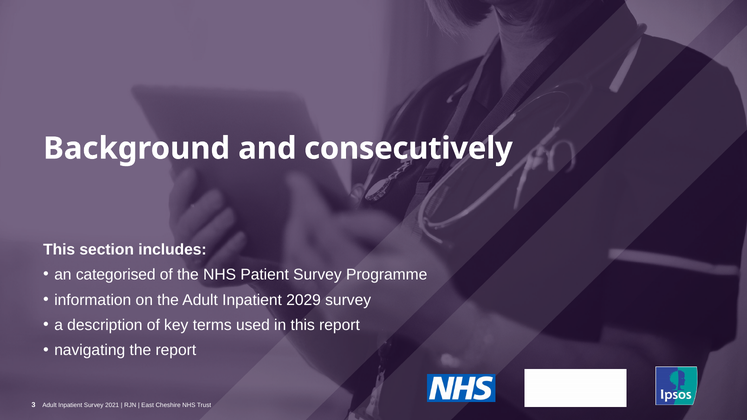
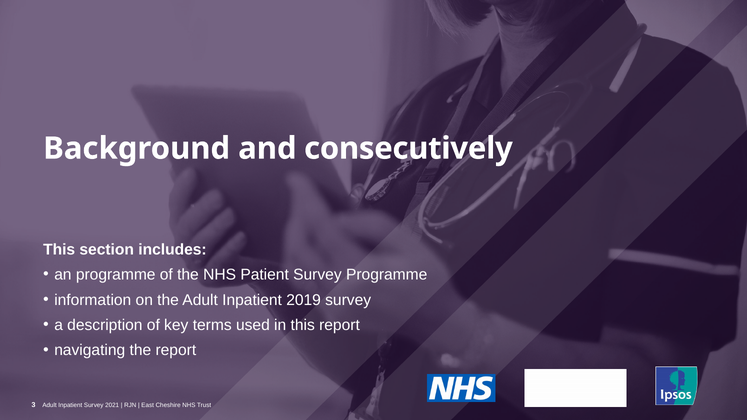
an categorised: categorised -> programme (116, 275)
2029: 2029 -> 2019 (304, 300)
